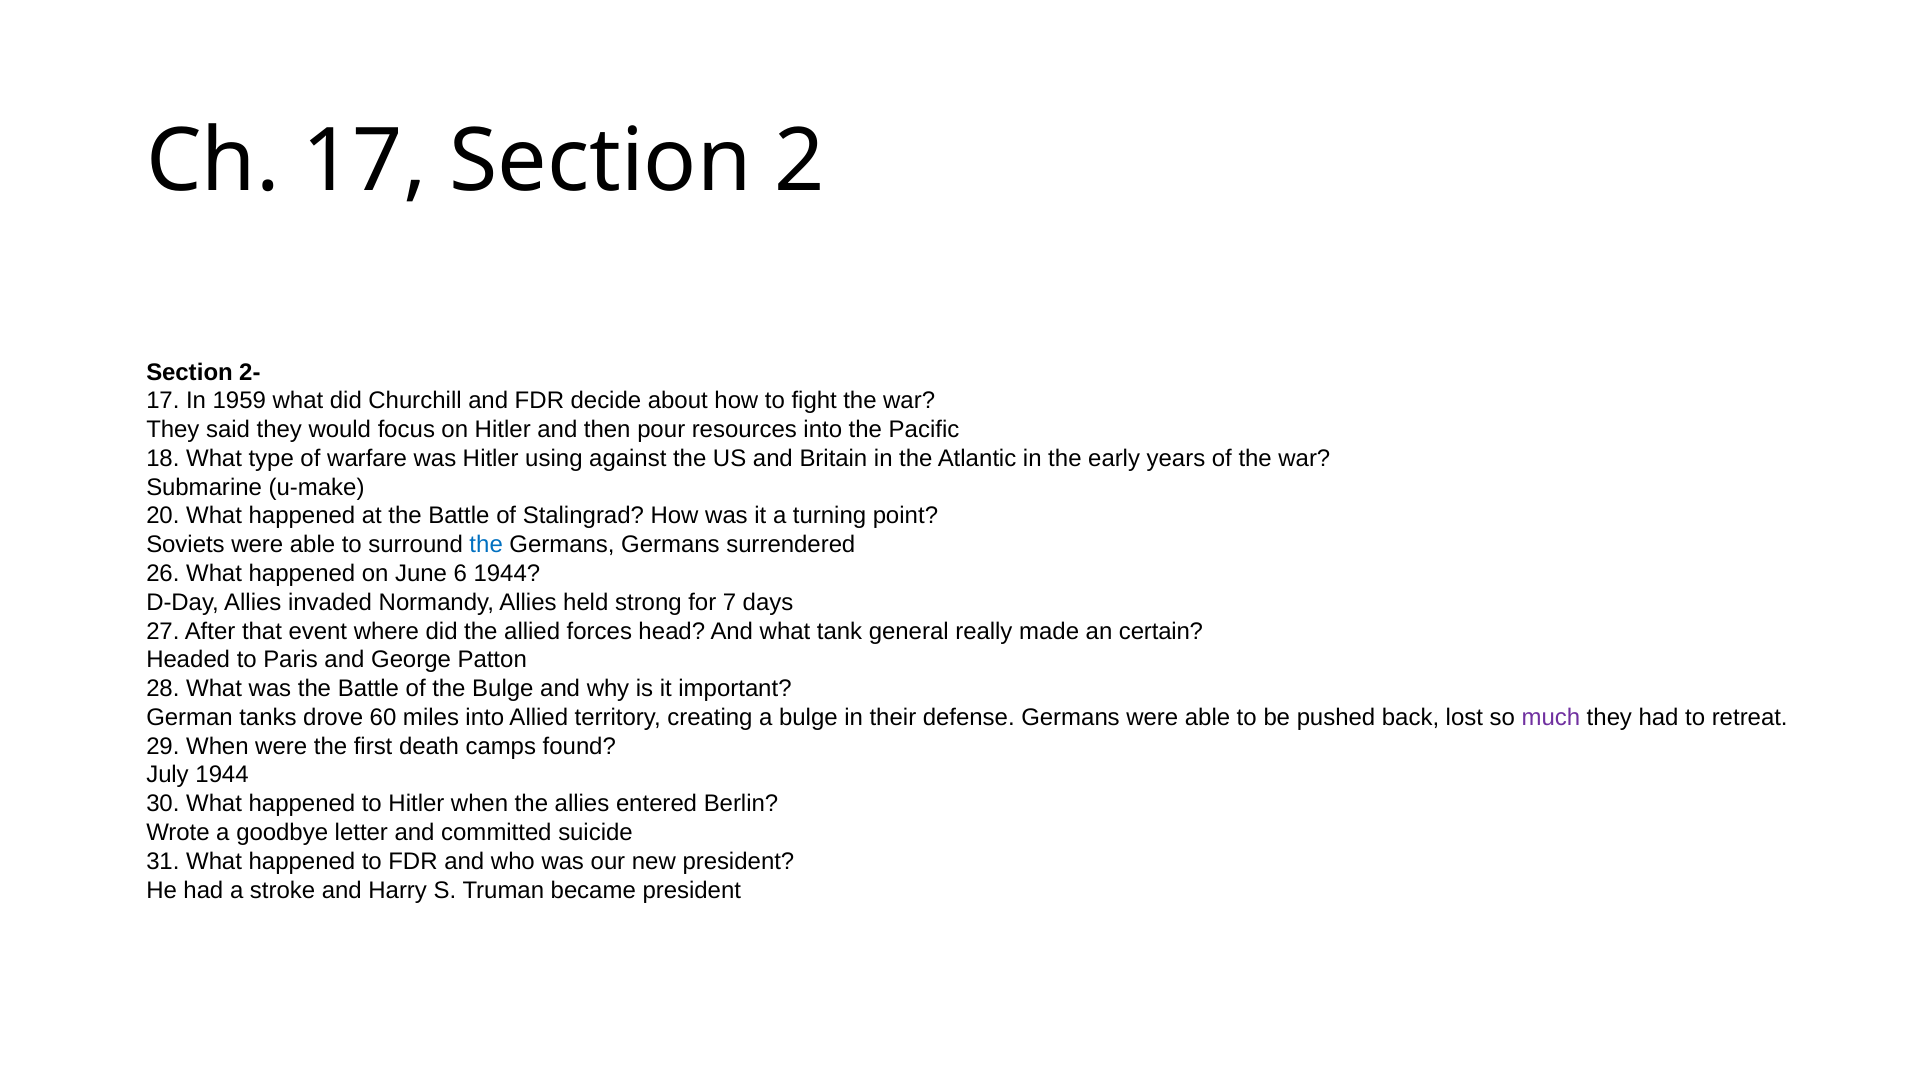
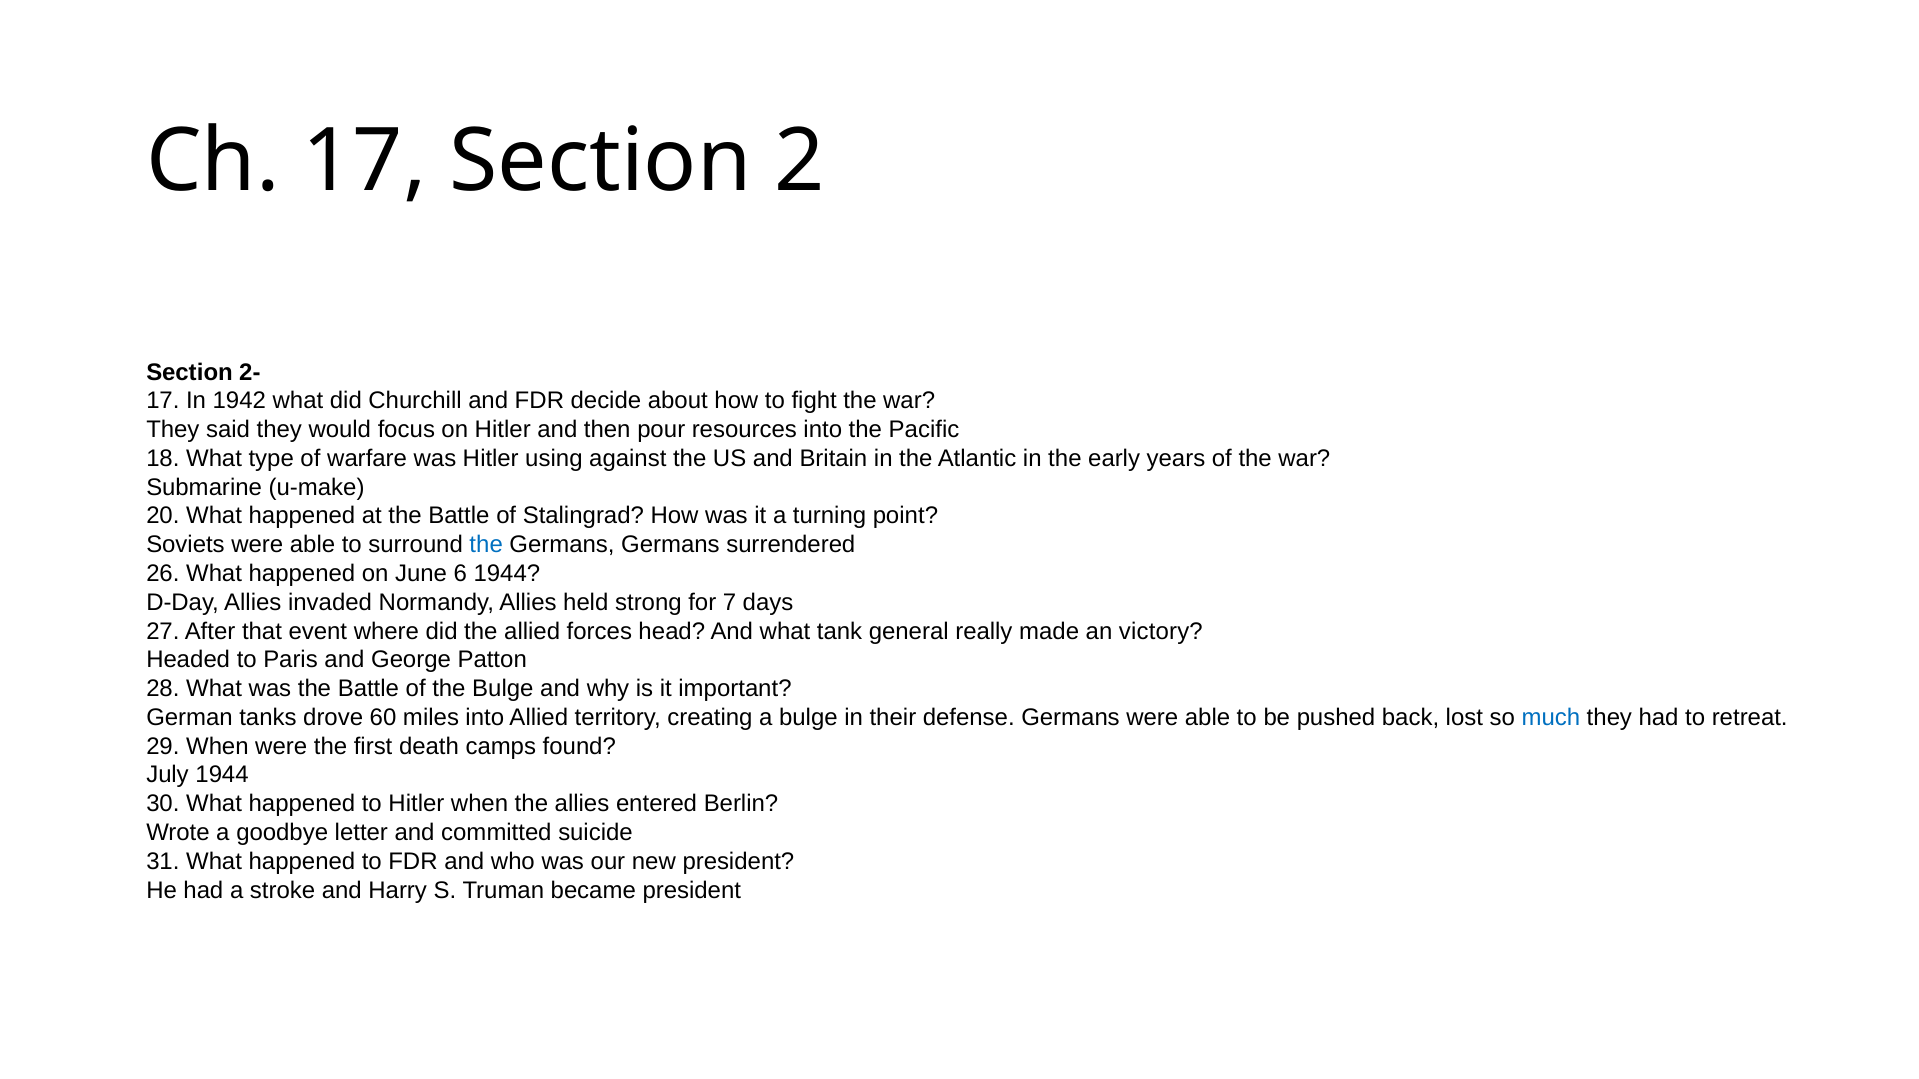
1959: 1959 -> 1942 (239, 401)
certain: certain -> victory (1161, 631)
much colour: purple -> blue (1551, 718)
